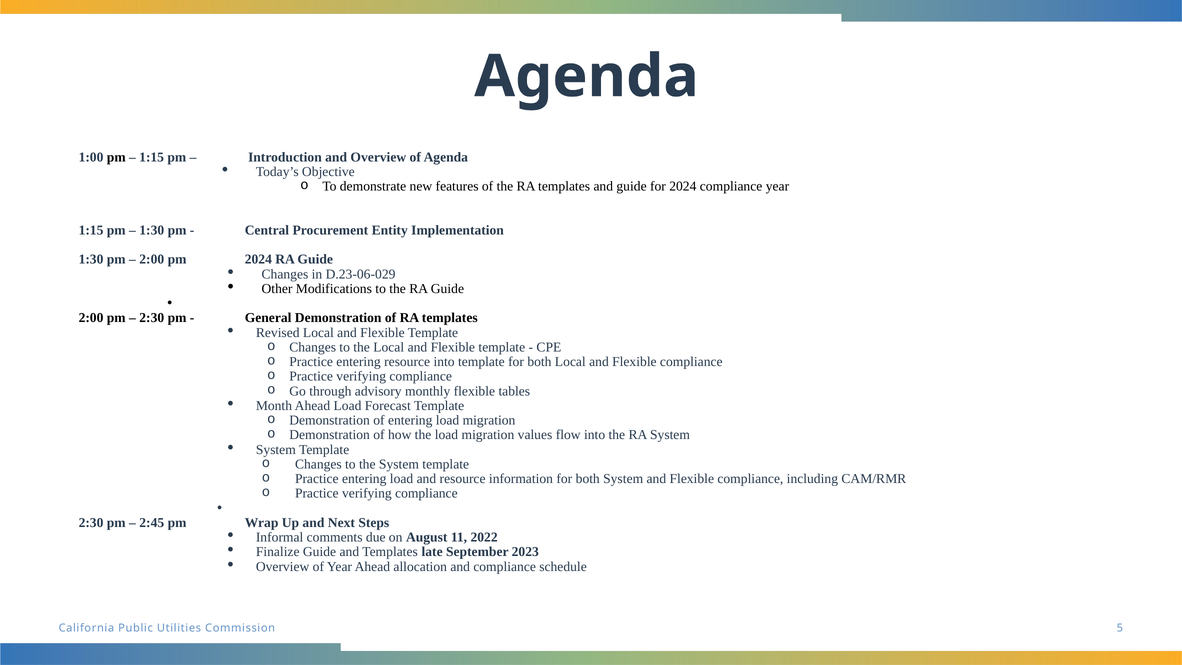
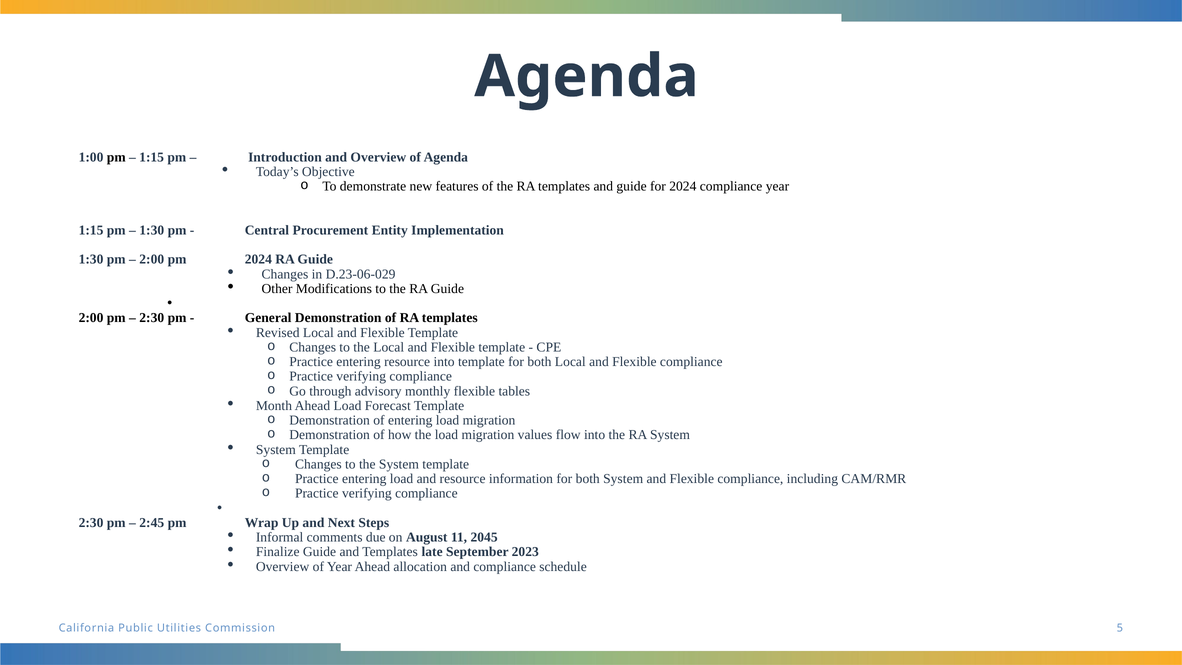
2022: 2022 -> 2045 (484, 537)
